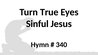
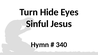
True: True -> Hide (49, 12)
